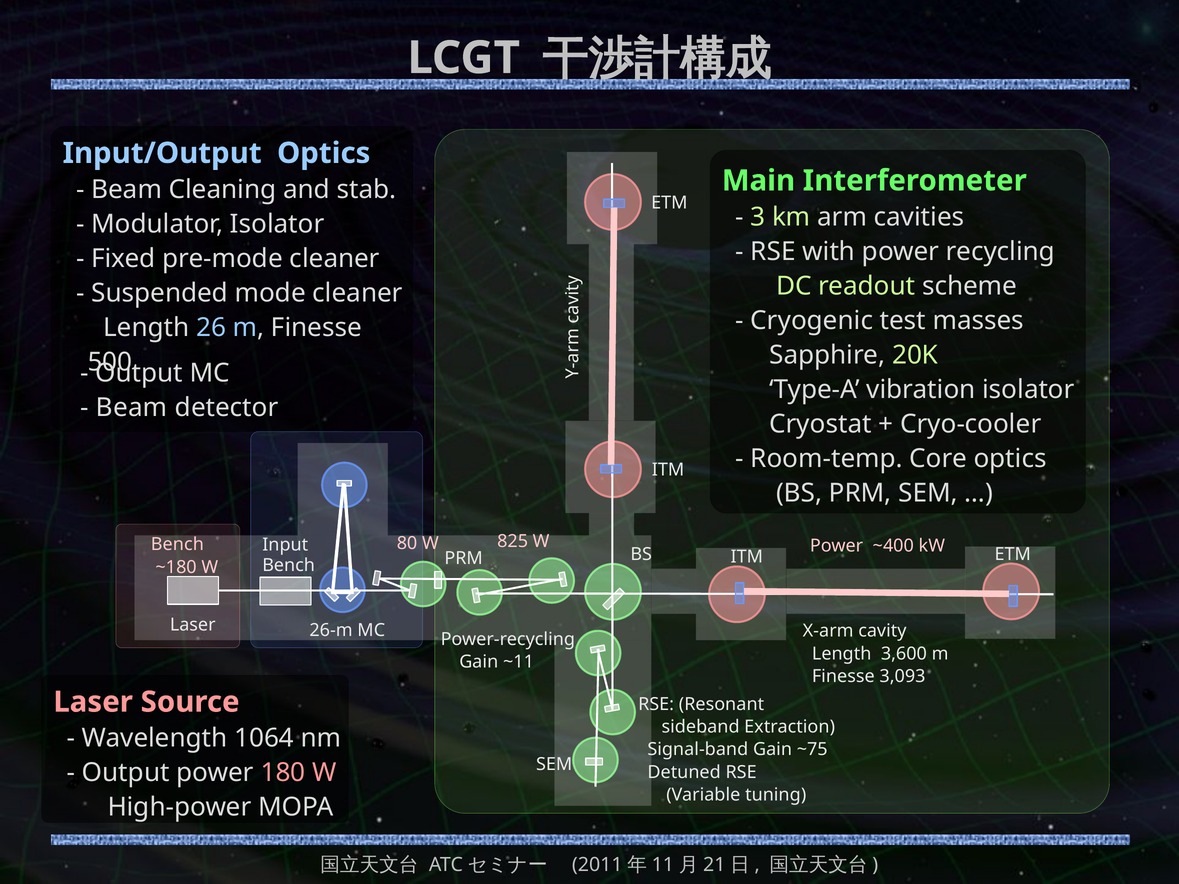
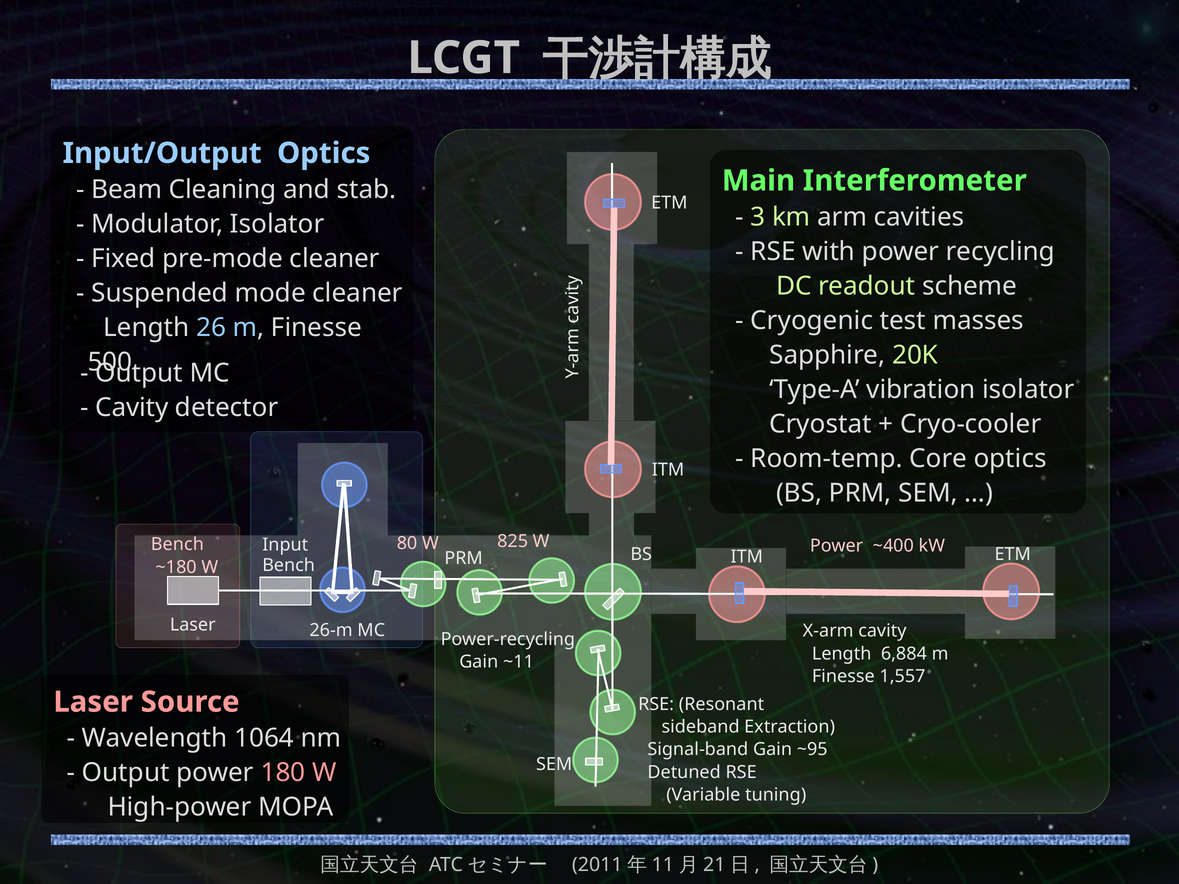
Beam: Beam -> Cavity (132, 408)
3,600: 3,600 -> 6,884 (904, 654)
3,093: 3,093 -> 1,557 (902, 677)
~75: ~75 -> ~95 (812, 750)
